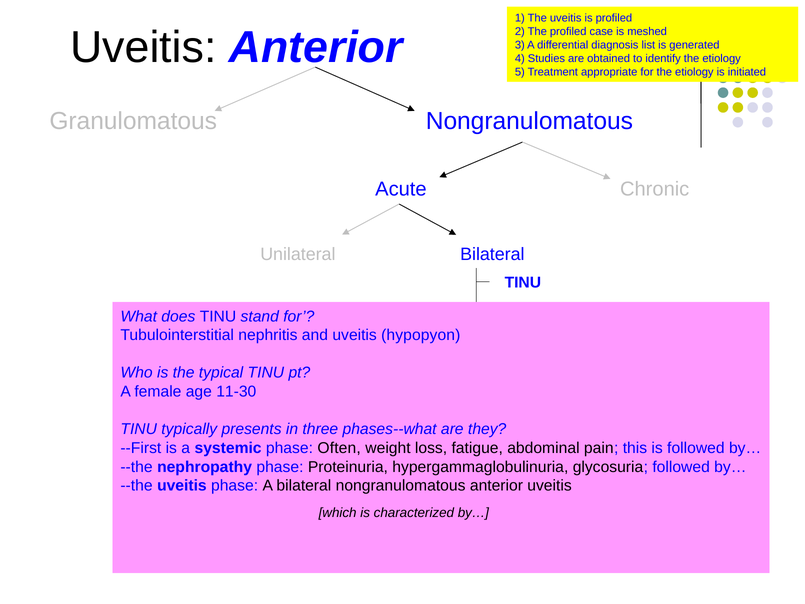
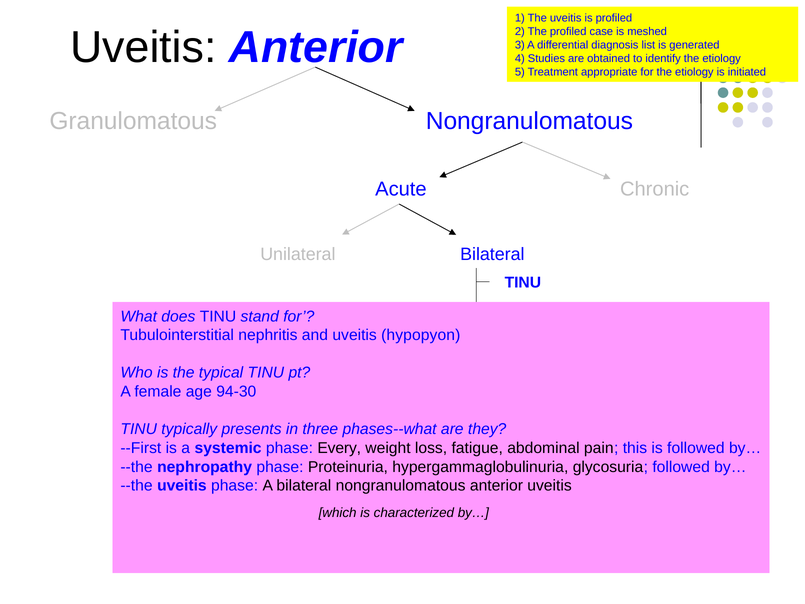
11-30: 11-30 -> 94-30 (236, 391)
Often: Often -> Every (339, 448)
